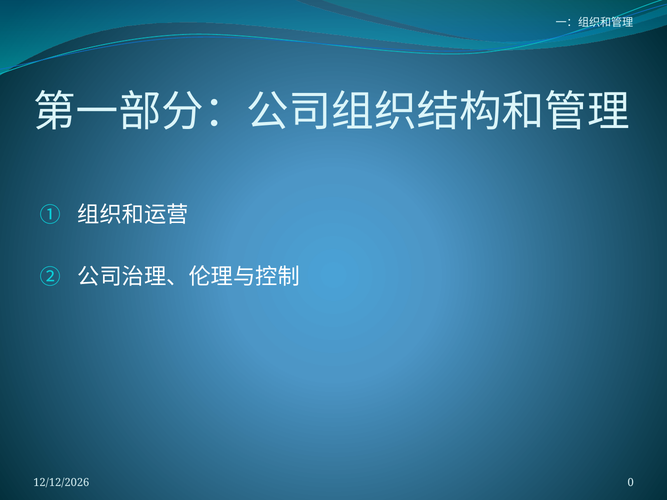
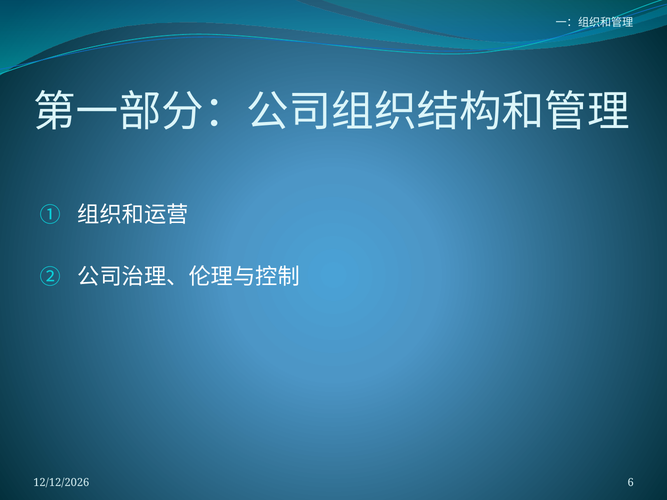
0: 0 -> 6 (631, 483)
